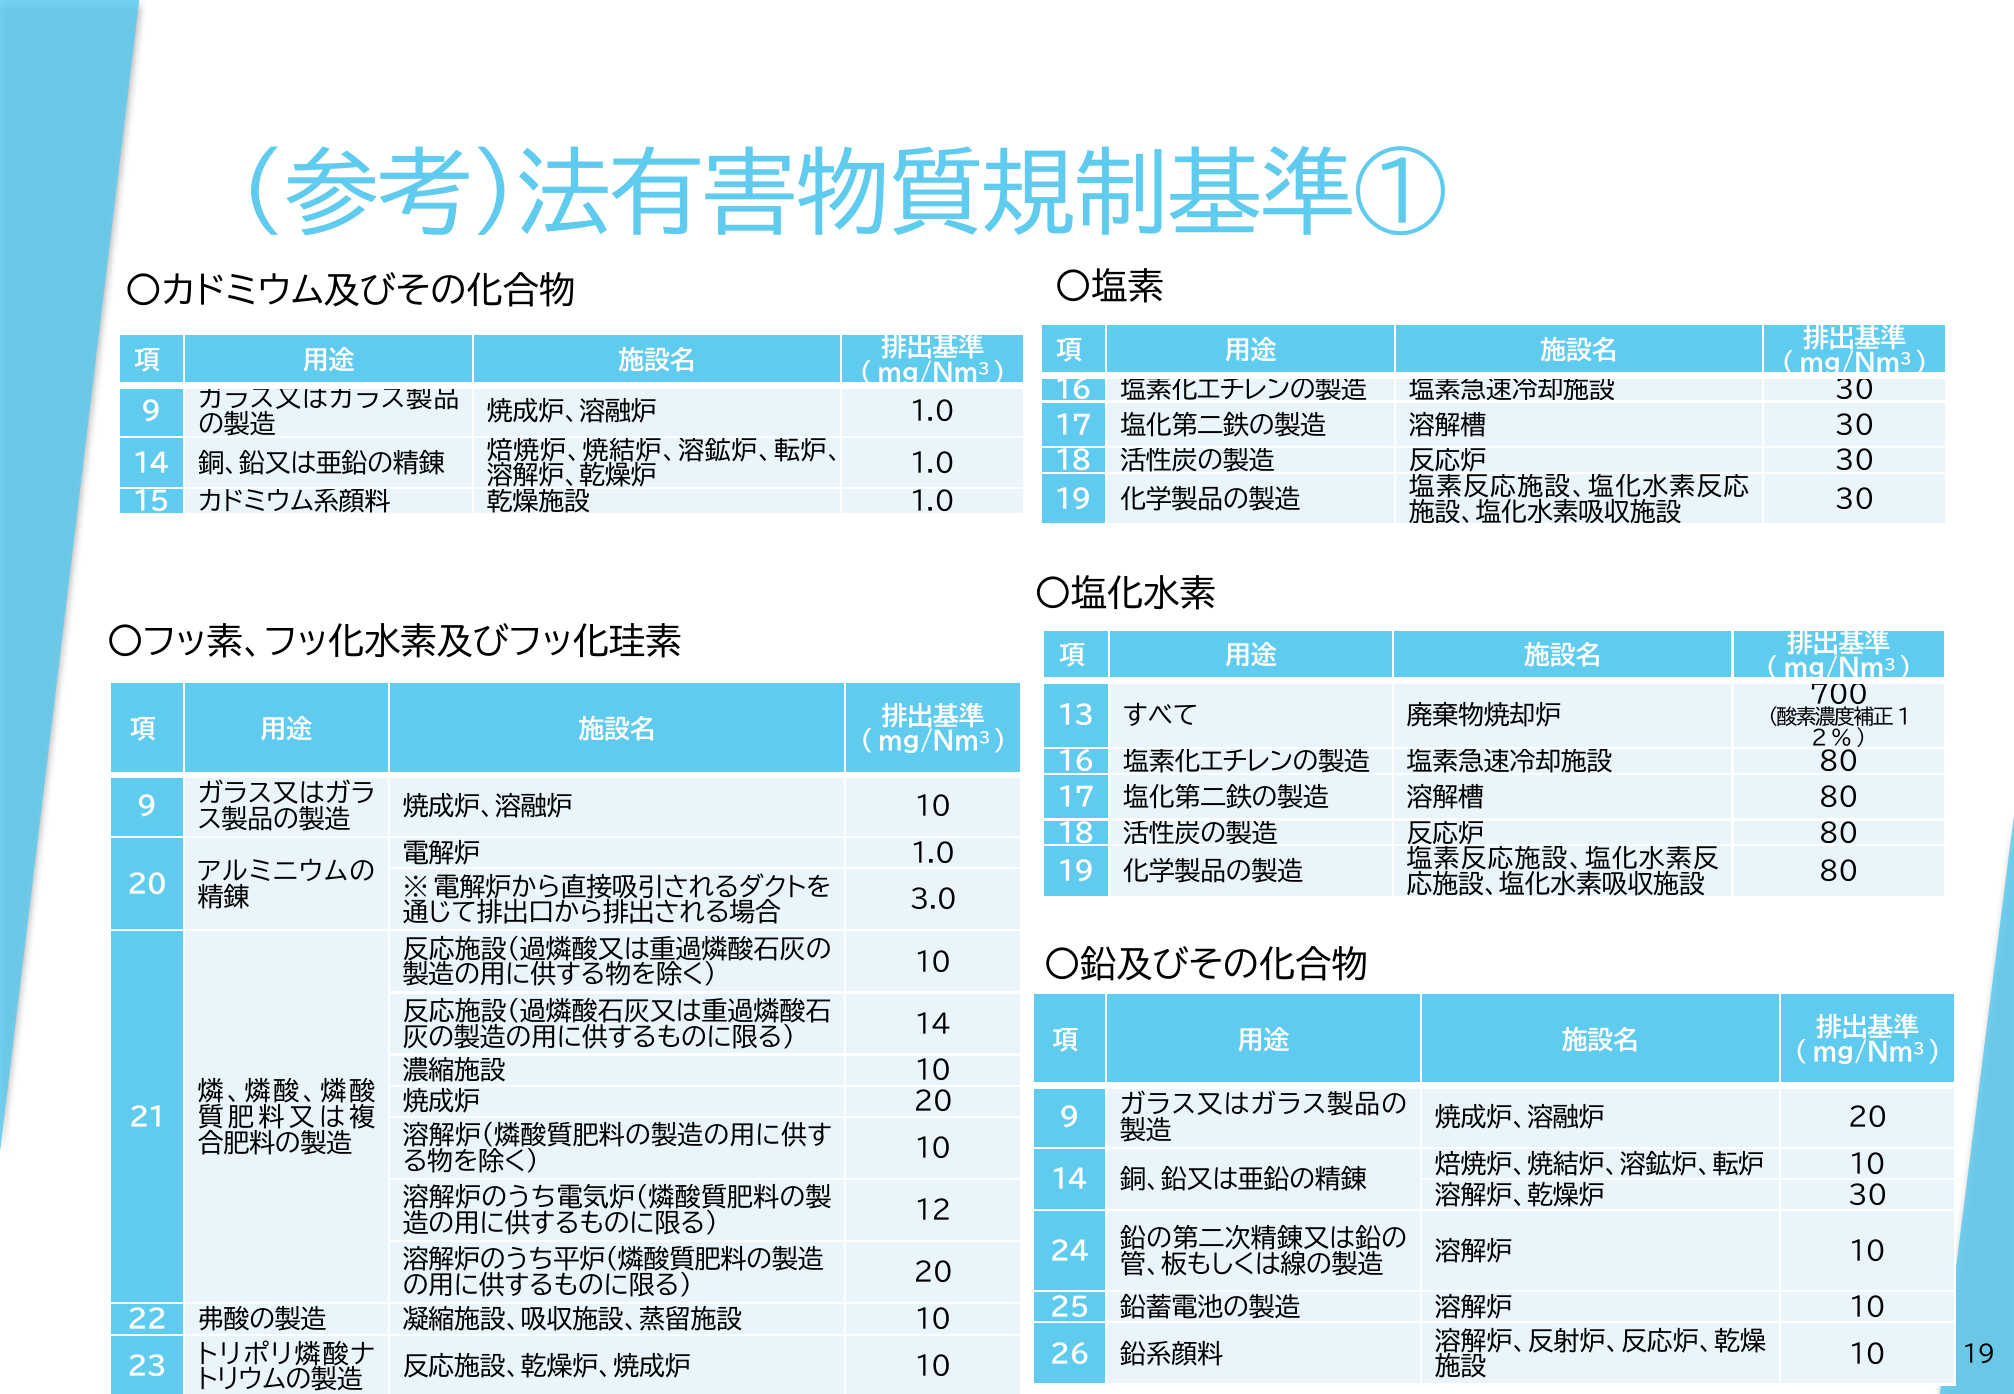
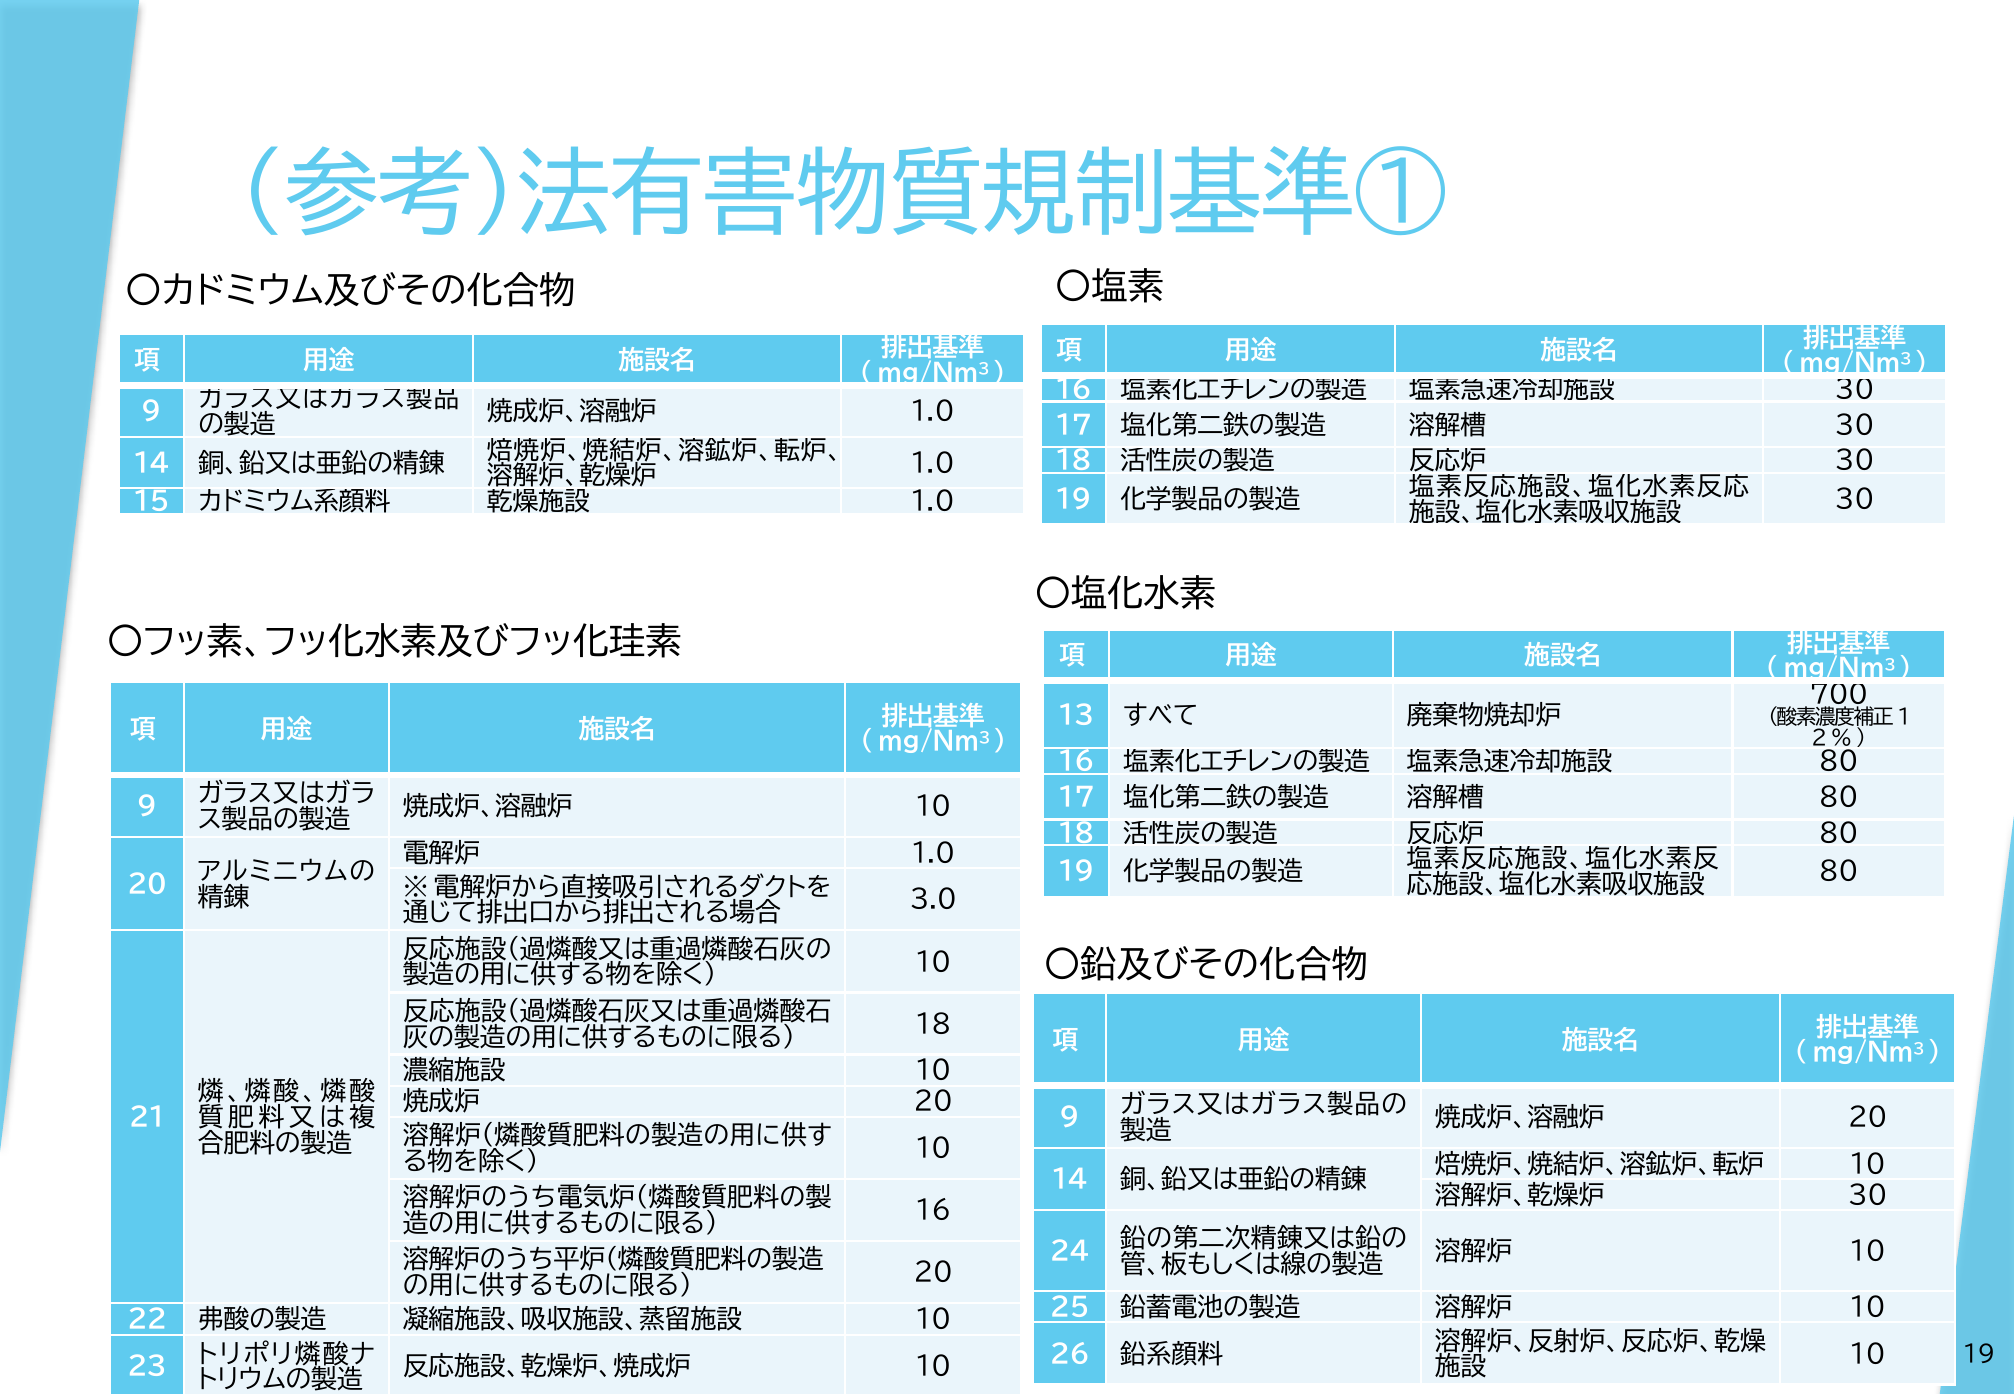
14: 14 -> 18 (933, 1025)
12: 12 -> 16 (933, 1211)
